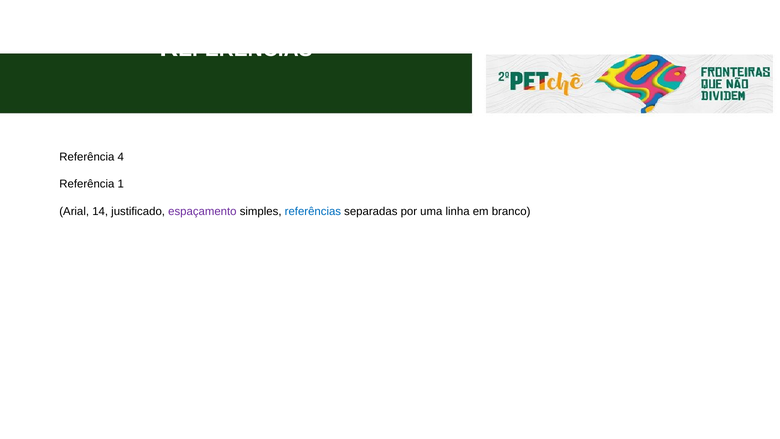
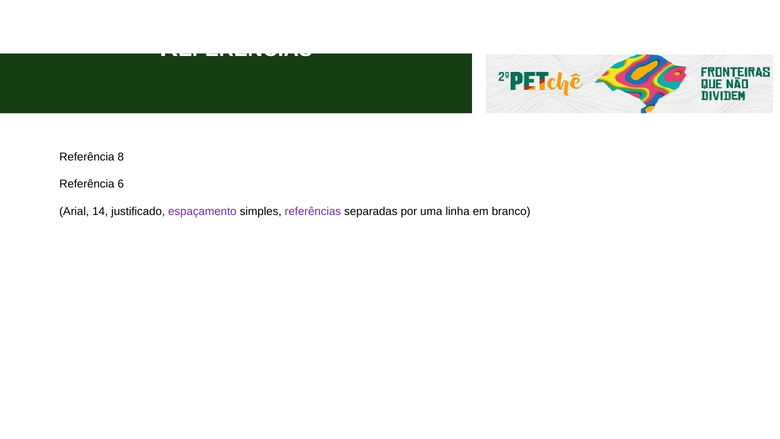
4: 4 -> 8 (121, 157)
1: 1 -> 6 (121, 184)
referências colour: blue -> purple (313, 211)
